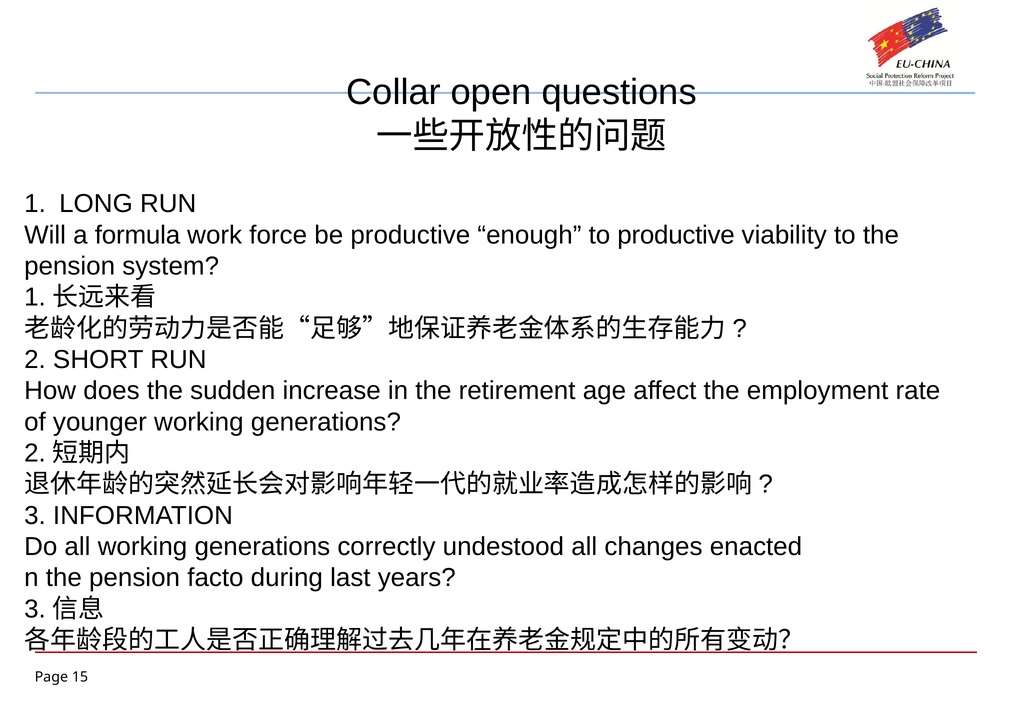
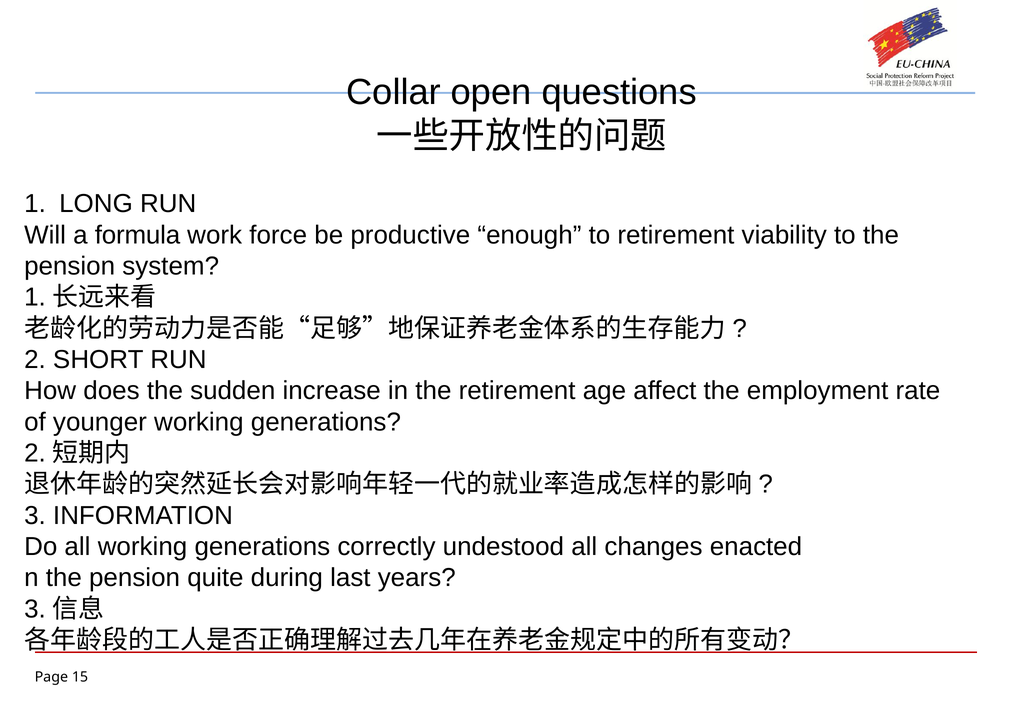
to productive: productive -> retirement (676, 235)
facto: facto -> quite (215, 578)
